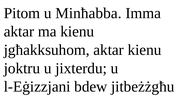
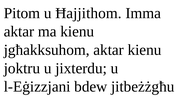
Minħabba: Minħabba -> Ħajjithom (88, 13)
